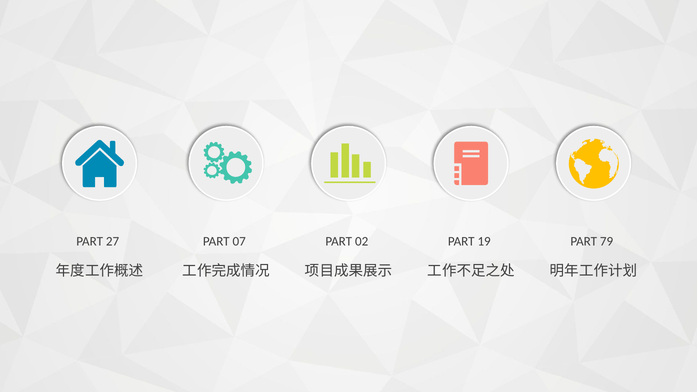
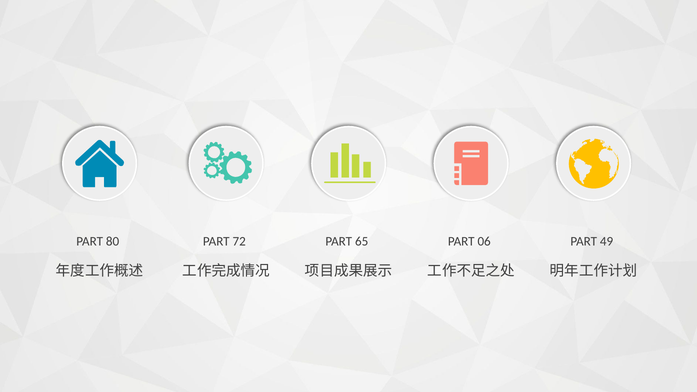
27: 27 -> 80 (113, 242)
07: 07 -> 72 (239, 242)
02: 02 -> 65 (362, 242)
19: 19 -> 06 (484, 242)
79: 79 -> 49 (607, 242)
